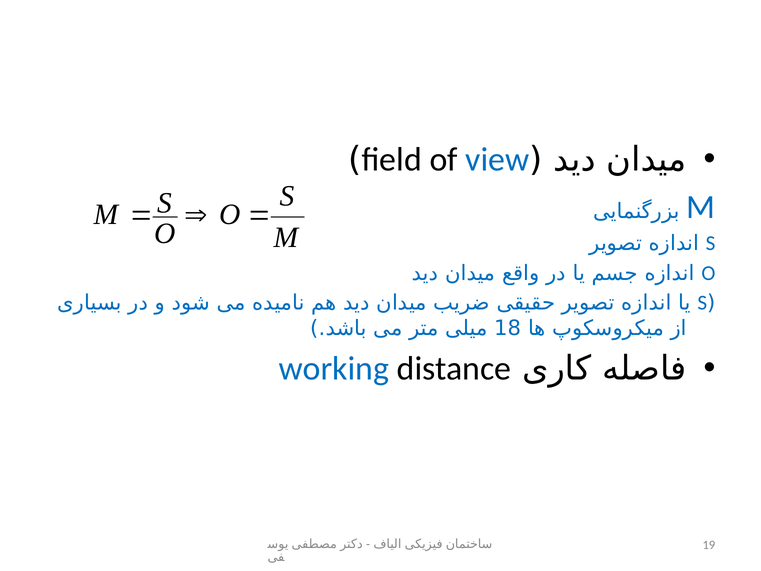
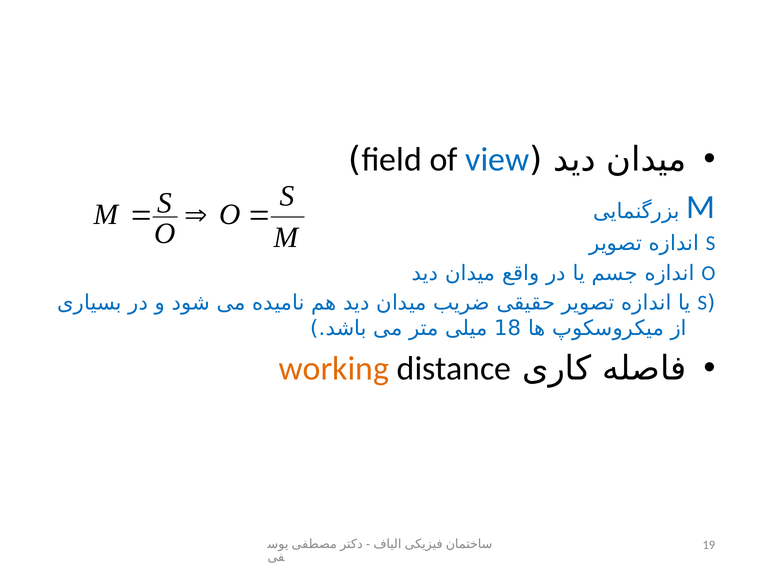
working colour: blue -> orange (334, 369)
